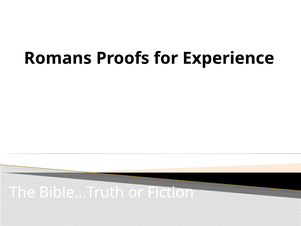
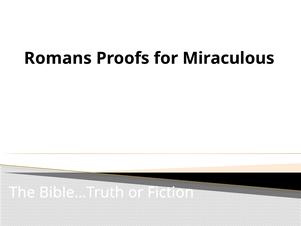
Experience: Experience -> Miraculous (228, 58)
